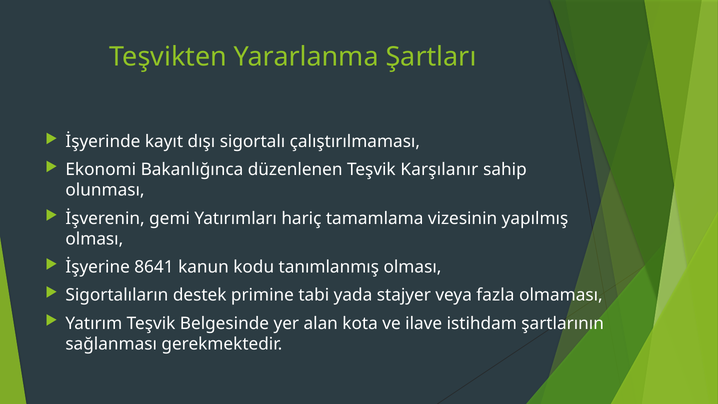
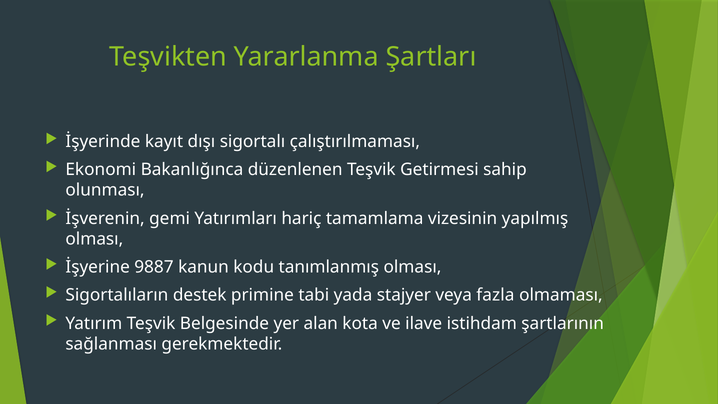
Karşılanır: Karşılanır -> Getirmesi (439, 170)
8641: 8641 -> 9887 (154, 267)
